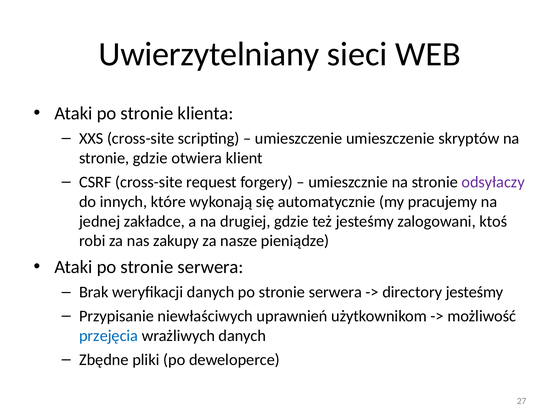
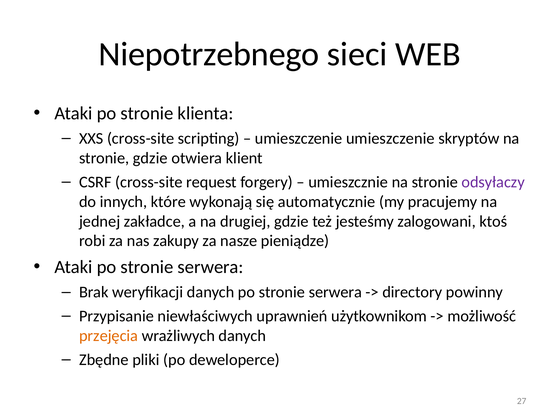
Uwierzytelniany: Uwierzytelniany -> Niepotrzebnego (209, 54)
directory jesteśmy: jesteśmy -> powinny (474, 292)
przejęcia colour: blue -> orange (109, 336)
